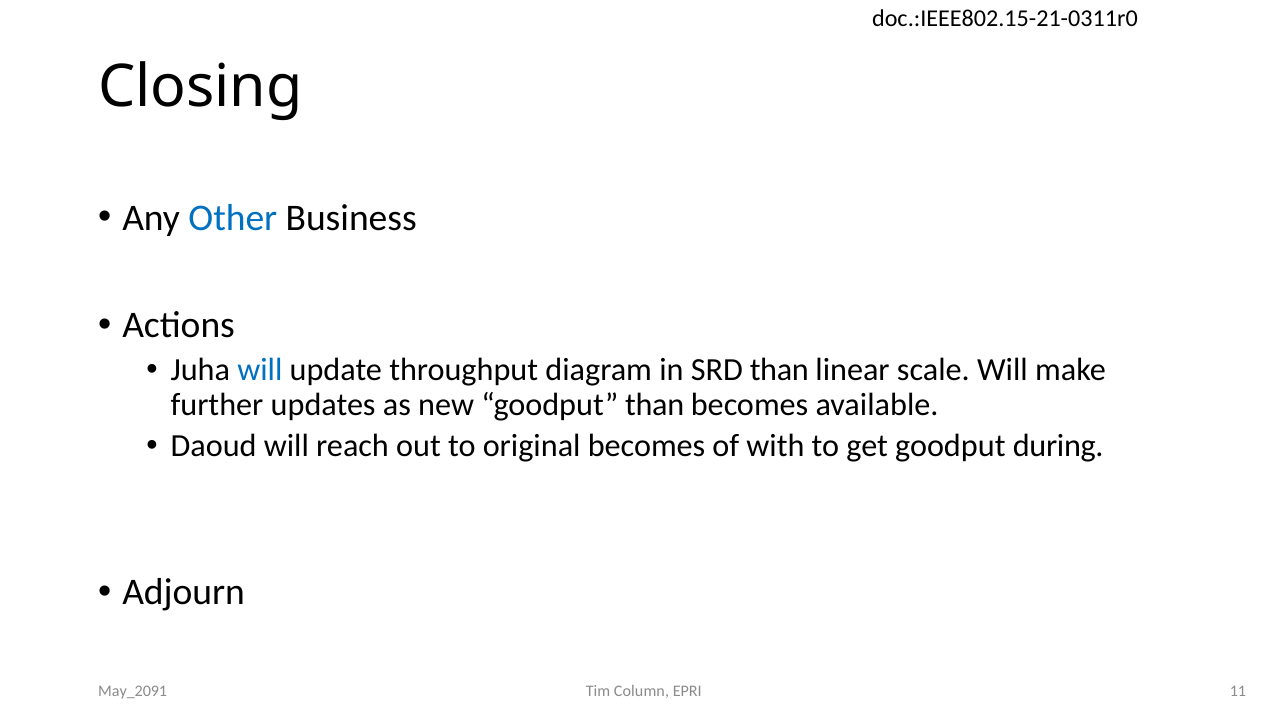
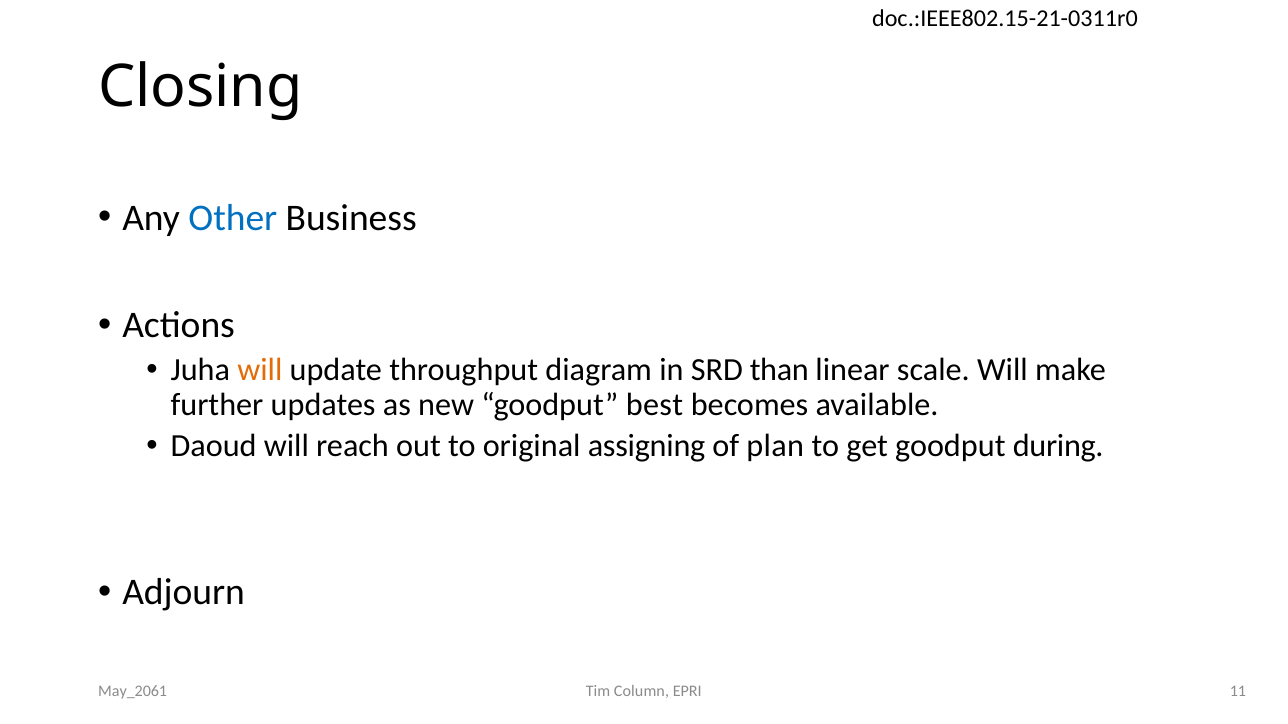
will colour: blue -> orange (260, 370)
goodput than: than -> best (654, 405)
original becomes: becomes -> assigning (647, 446)
with: with -> plan (775, 446)
May_2091: May_2091 -> May_2061 (133, 692)
